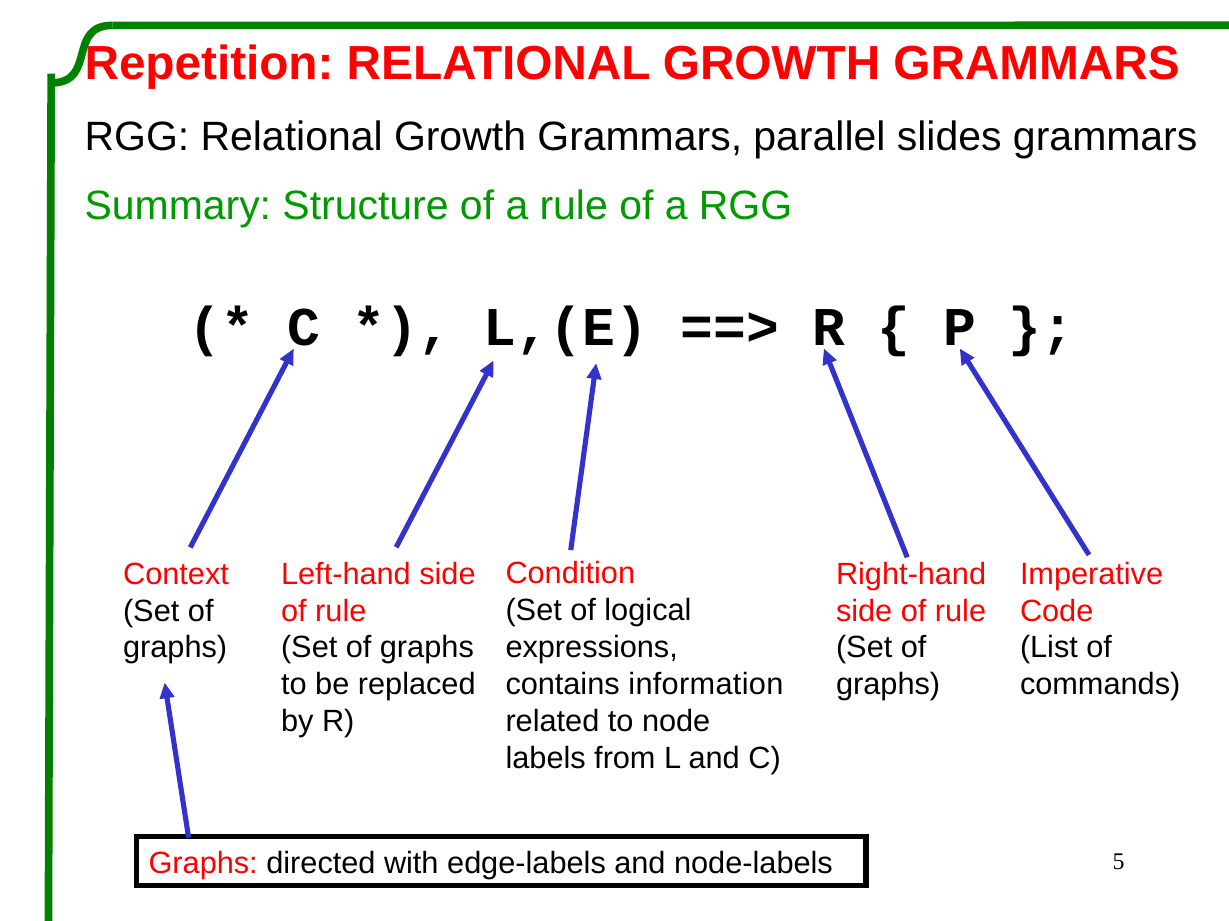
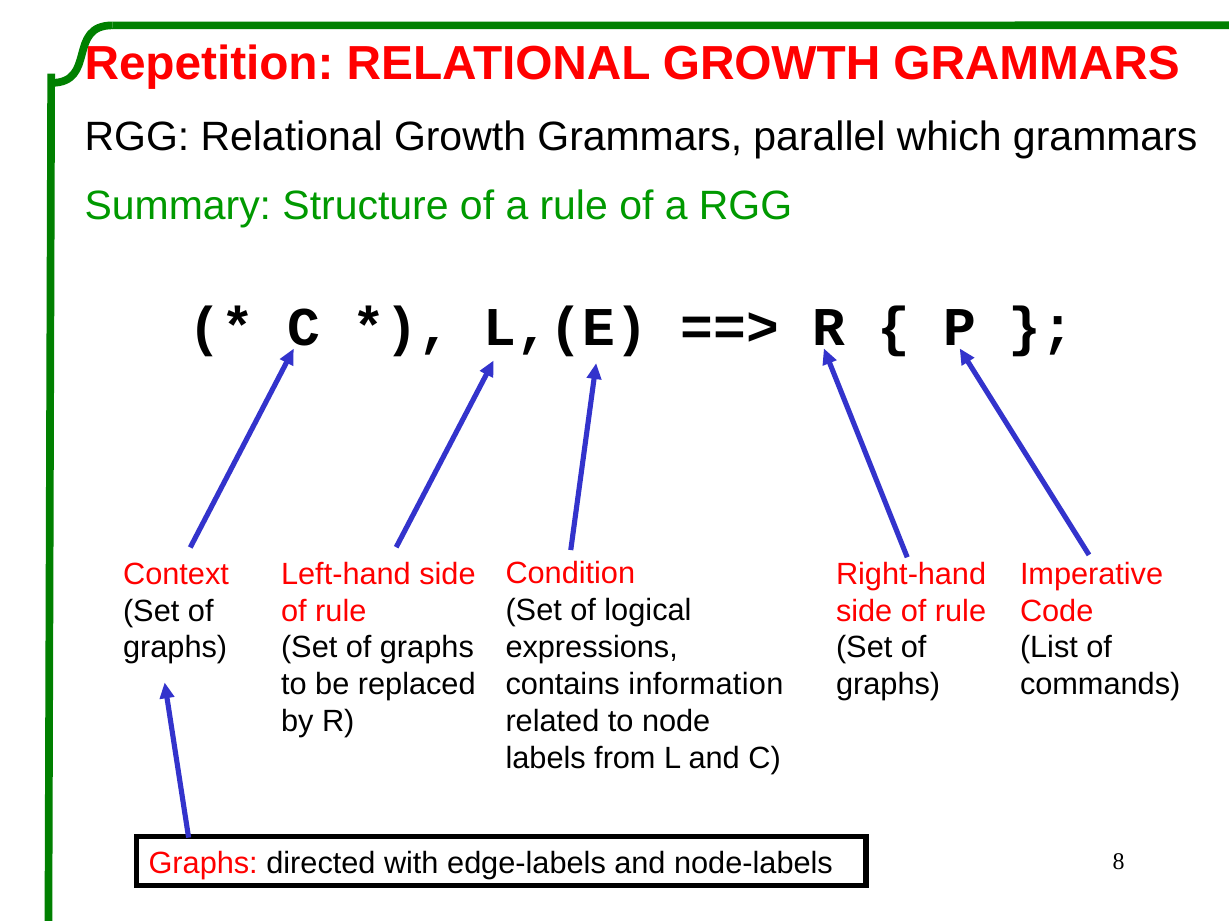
slides: slides -> which (949, 137)
5: 5 -> 8 (1119, 862)
